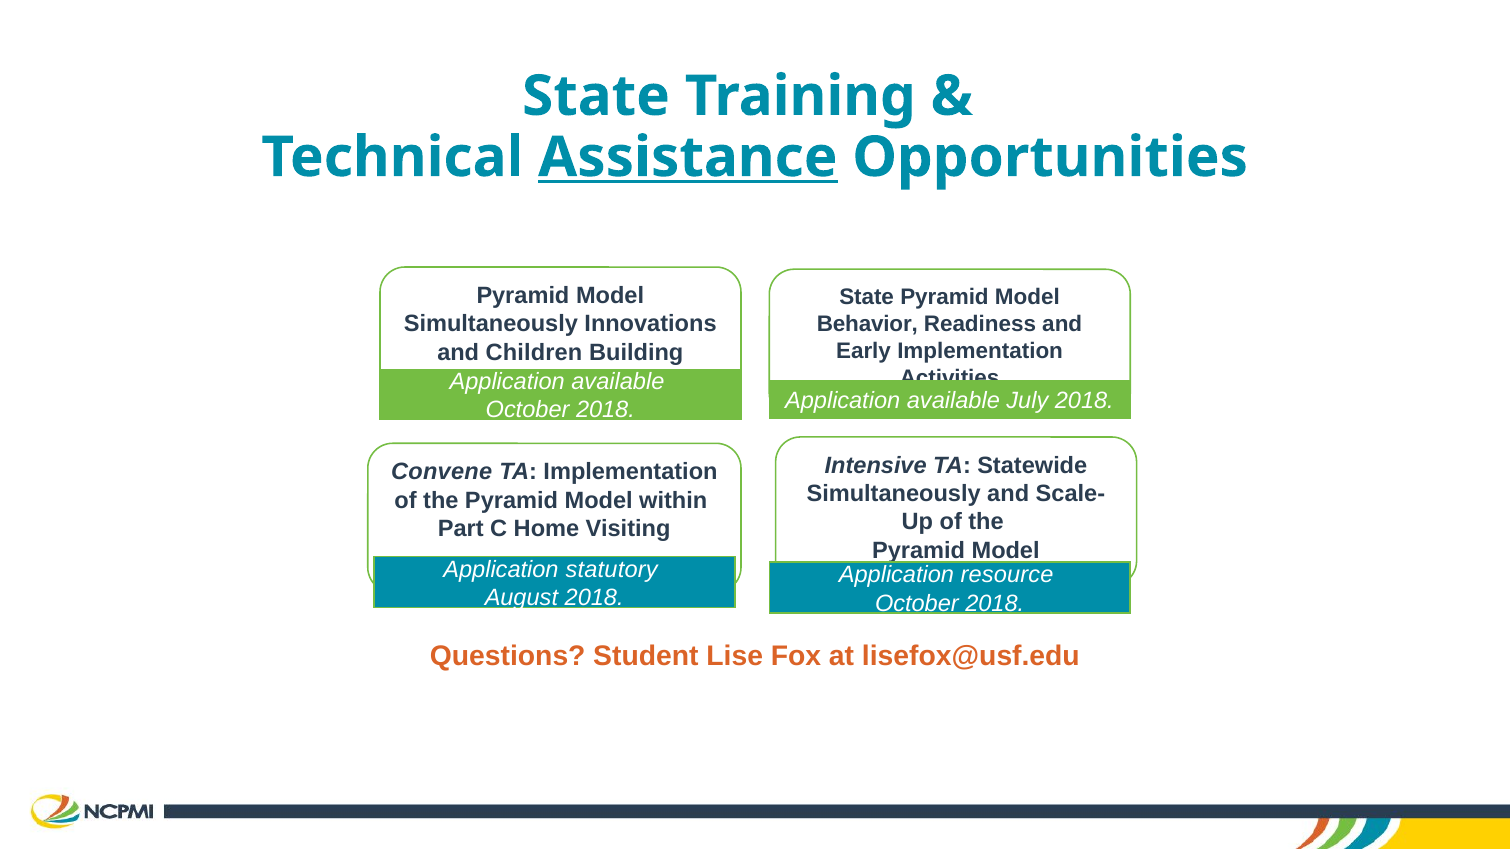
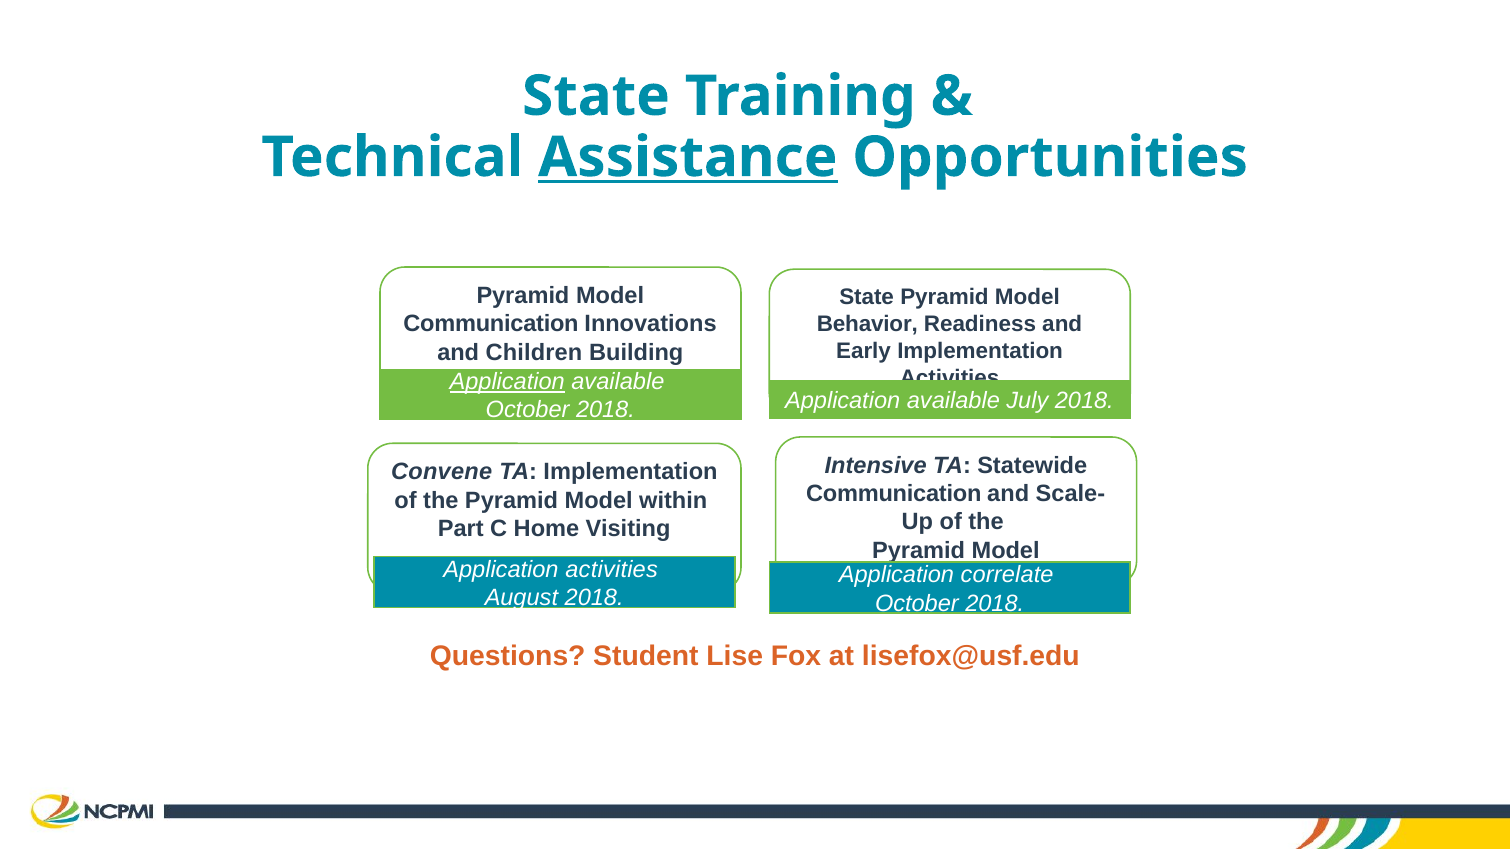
Simultaneously: Simultaneously -> Communication (491, 324)
Application underline: none -> present (507, 382)
Simultaneously: Simultaneously -> Communication (894, 494)
Application statutory: statutory -> activities (612, 570)
resource: resource -> correlate (1007, 575)
